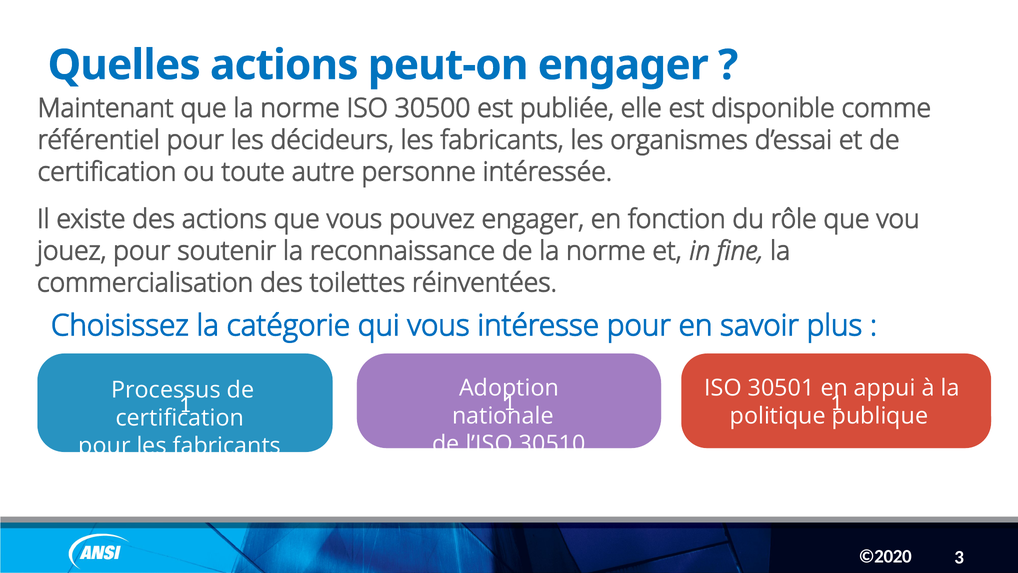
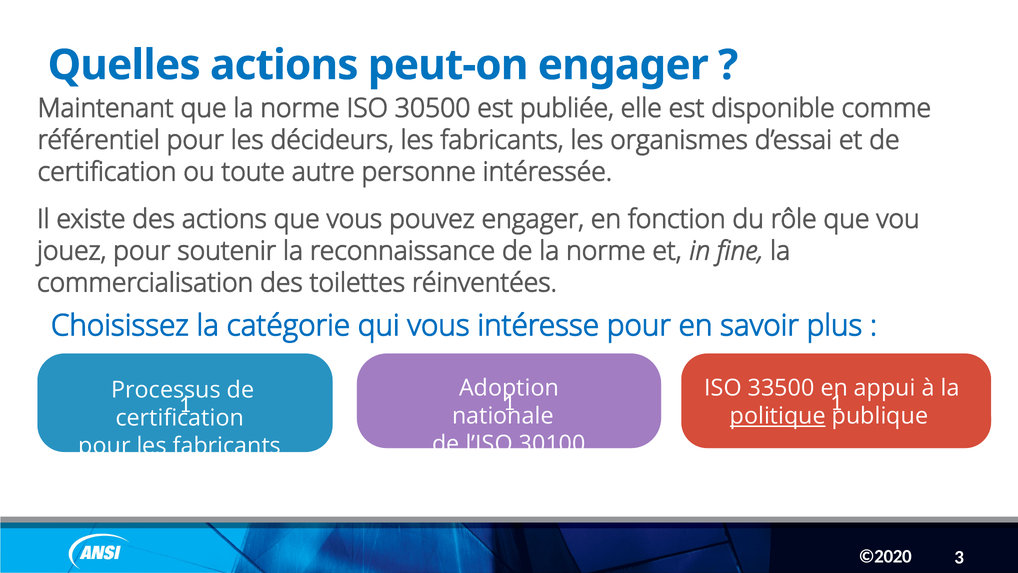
30501: 30501 -> 33500 (781, 388)
politique underline: none -> present (778, 416)
30510: 30510 -> 30100 (552, 444)
